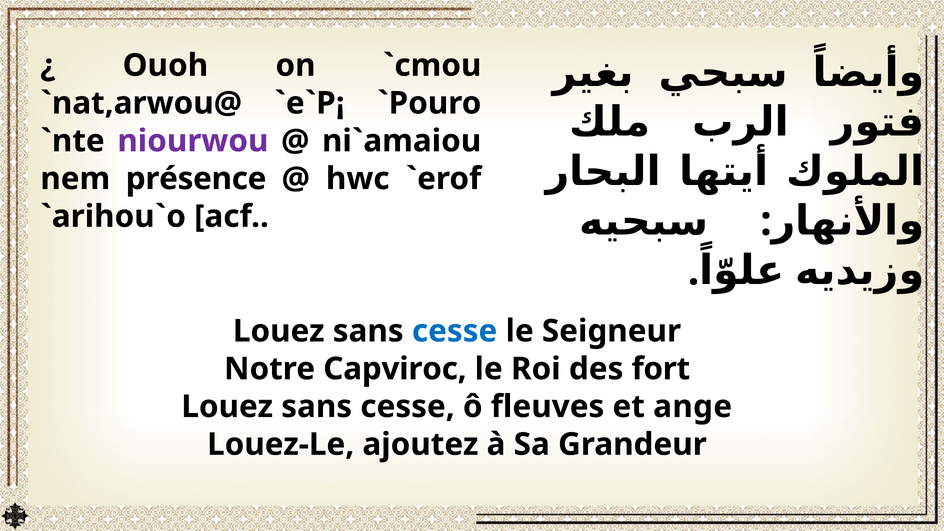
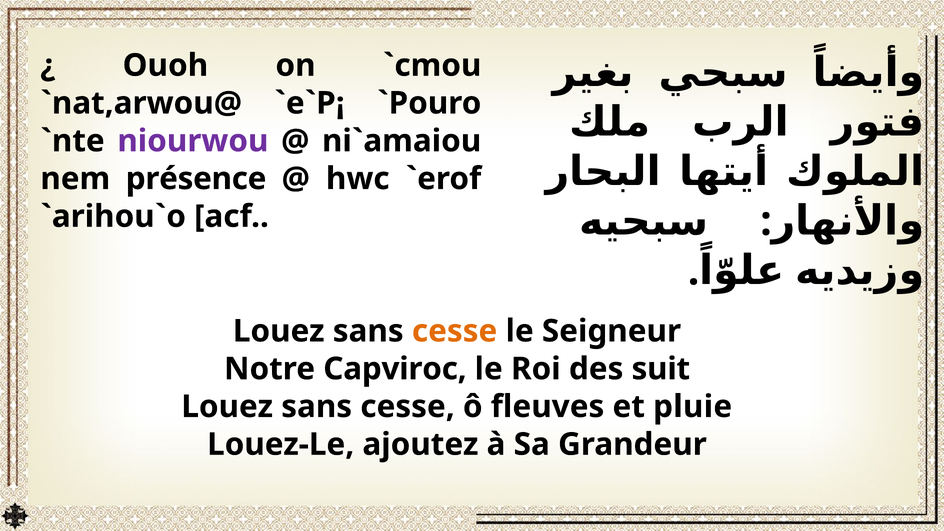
cesse colour: blue -> orange (455, 331)
fort: fort -> suit (661, 369)
ange: ange -> pluie (693, 407)
